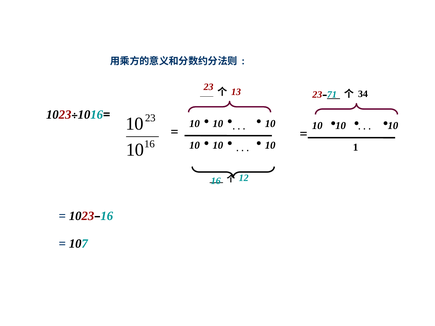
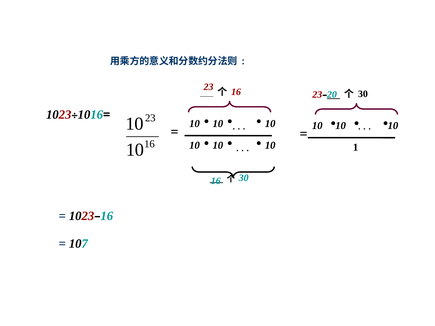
13: 13 -> 16 (236, 92)
71: 71 -> 20 (332, 95)
34: 34 -> 30 (363, 94)
12: 12 -> 30 (244, 178)
